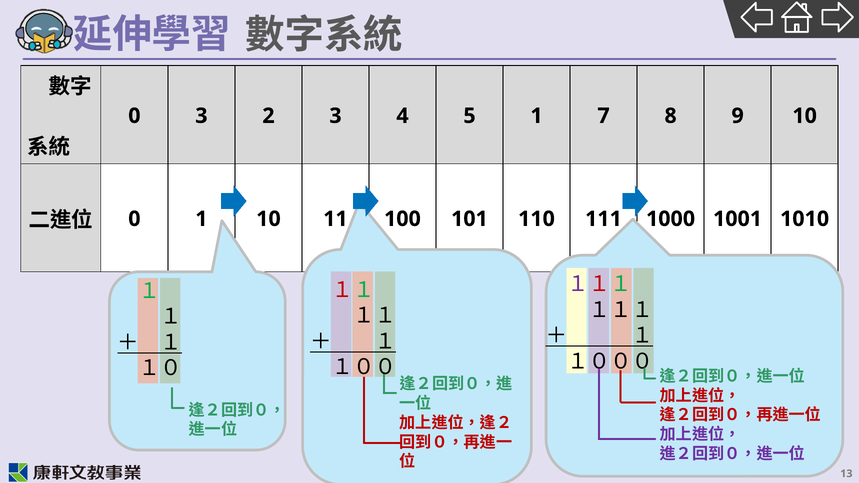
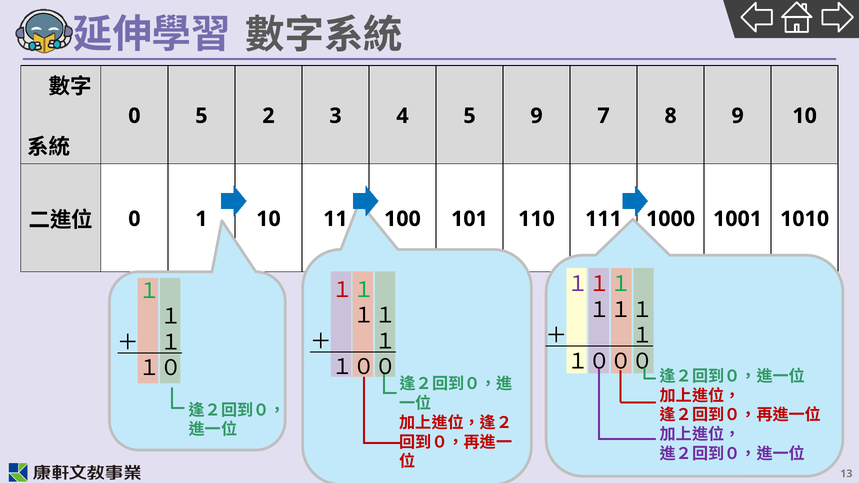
0 3: 3 -> 5 (201, 116)
5 1: 1 -> 9 (537, 116)
